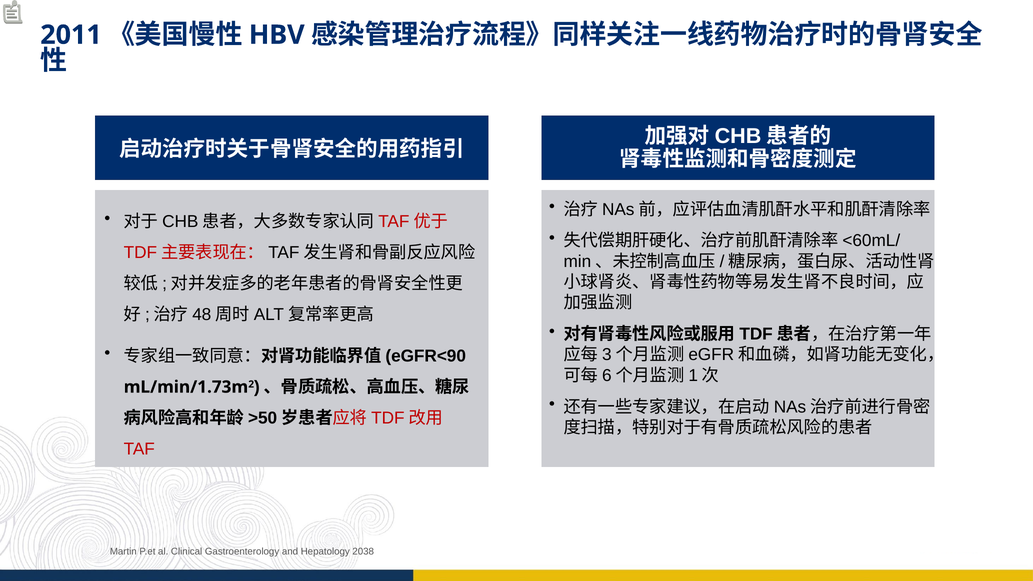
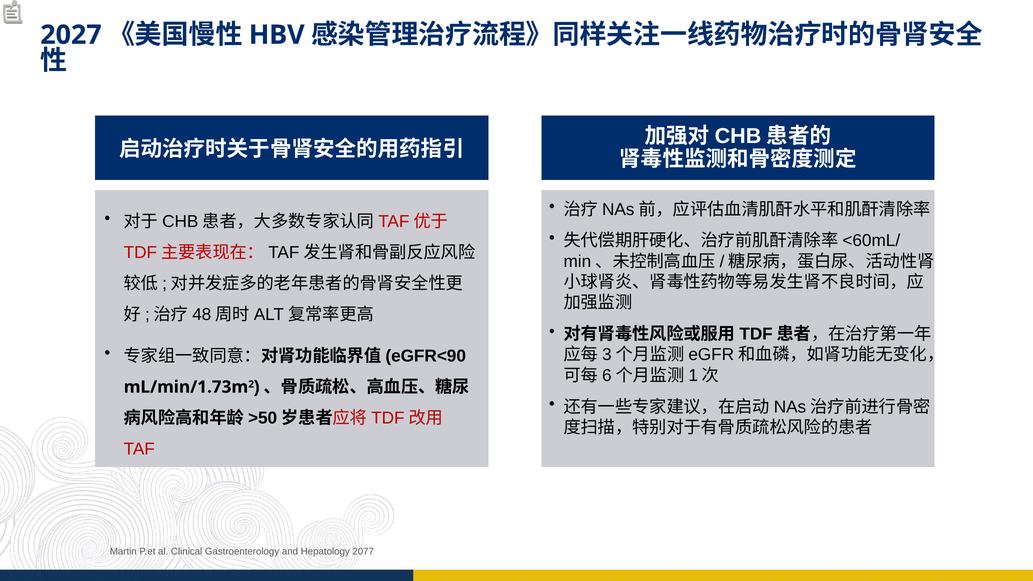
2011: 2011 -> 2027 (71, 35)
2038: 2038 -> 2077 (363, 552)
